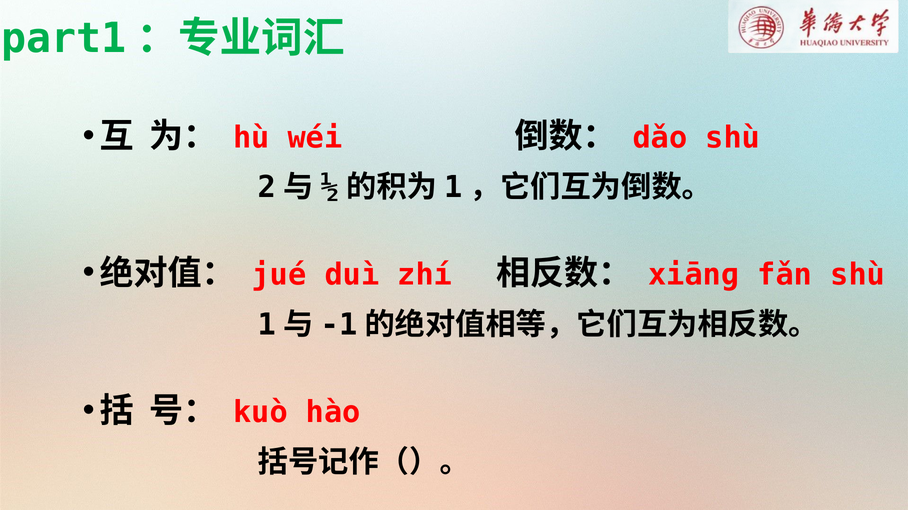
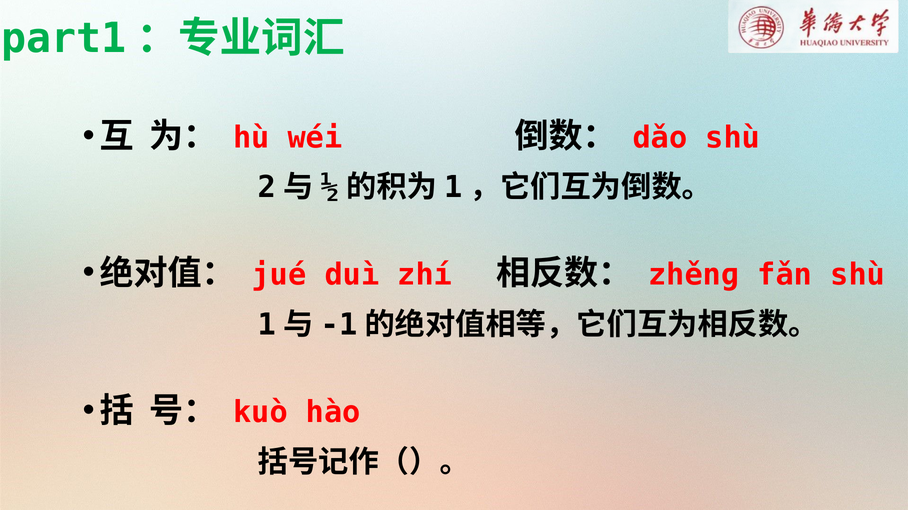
xiānɡ: xiānɡ -> zhěnɡ (694, 275)
